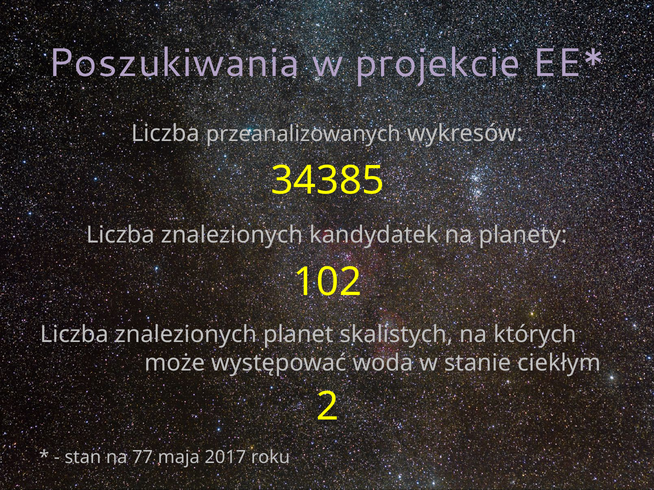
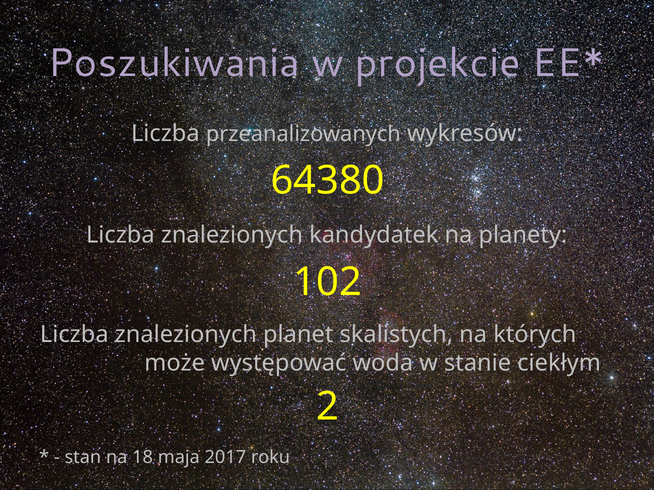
34385: 34385 -> 64380 (328, 181)
77: 77 -> 18 (143, 458)
